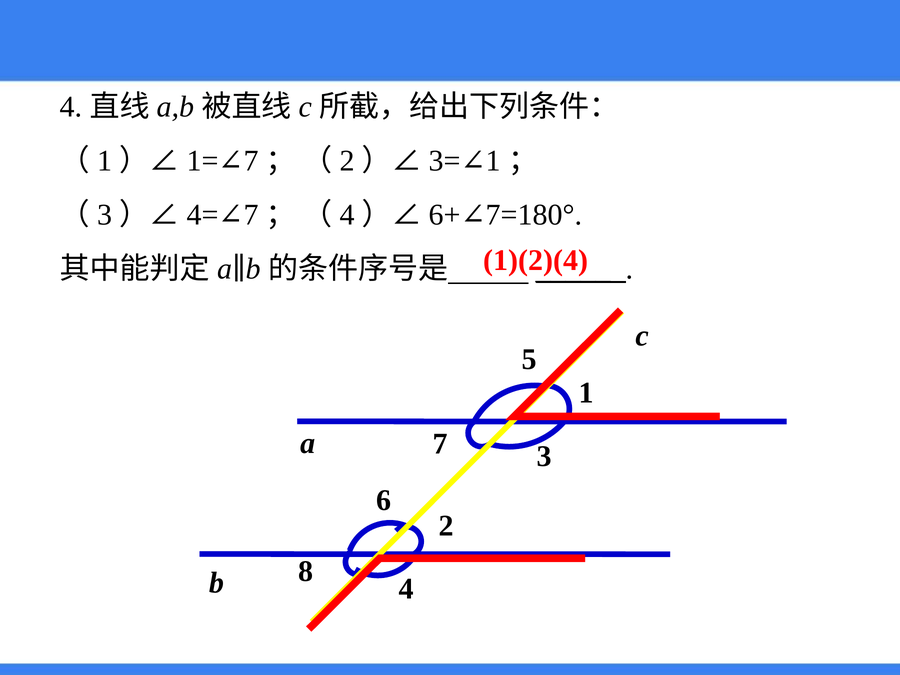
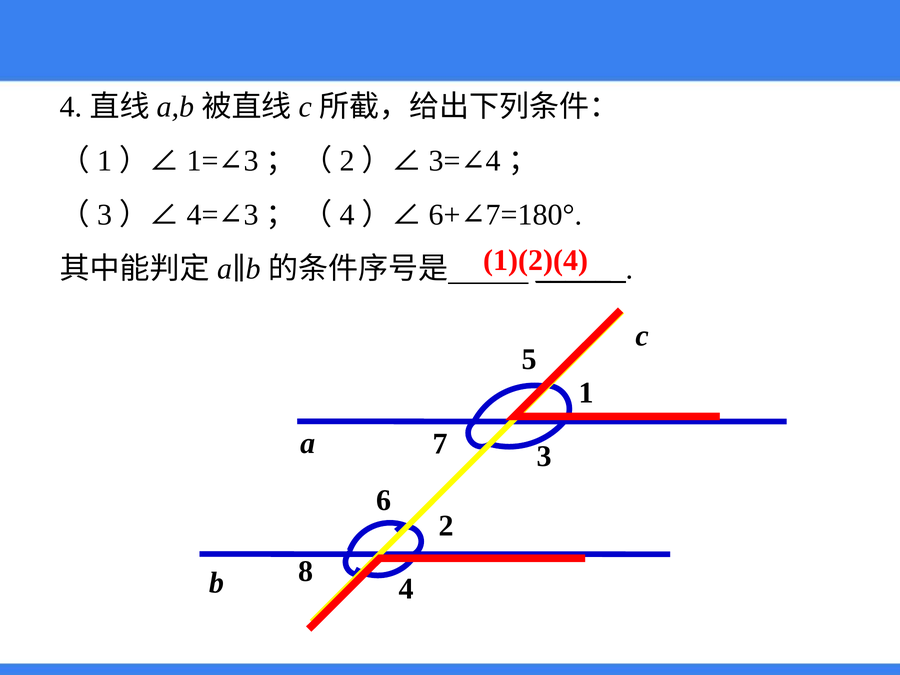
7: 7 -> 3 (251, 161)
1: 1 -> 4 (493, 161)
7: 7 -> 3 (251, 215)
